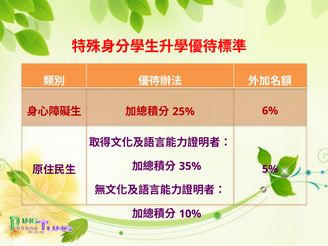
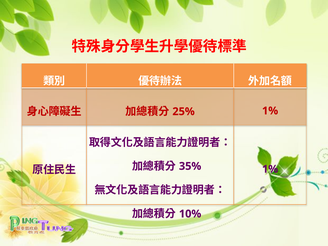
6%: 6% -> 1% (270, 111)
5%: 5% -> 1% (270, 169)
